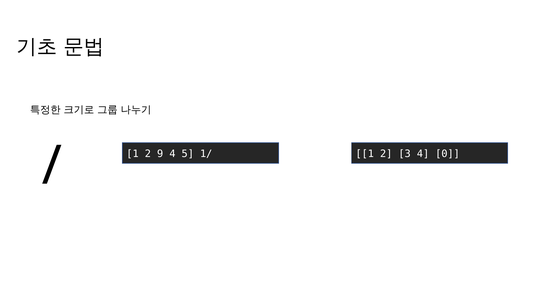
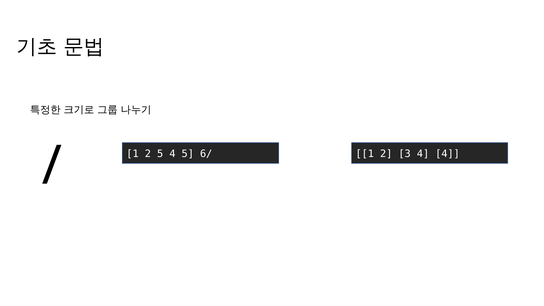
2 9: 9 -> 5 (160, 154)
1/: 1/ -> 6/ (206, 154)
4 0: 0 -> 4 (448, 154)
